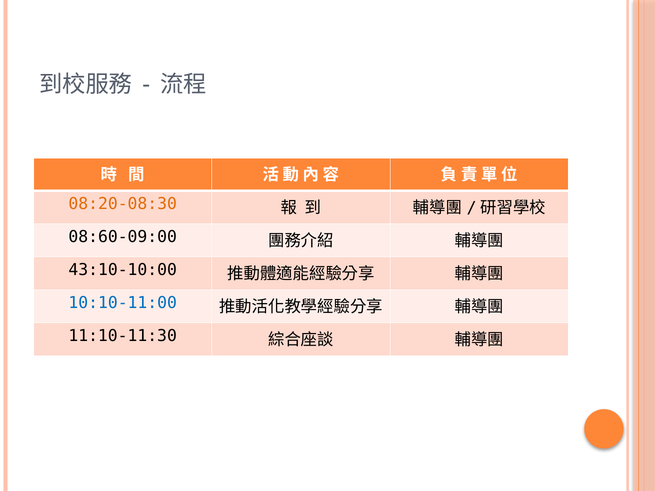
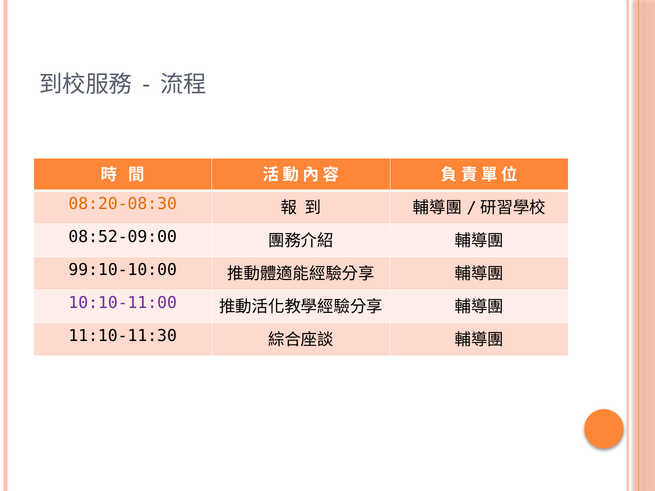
08:60-09:00: 08:60-09:00 -> 08:52-09:00 (123, 237)
43:10-10:00: 43:10-10:00 -> 99:10-10:00 (123, 270)
10:10-11:00 colour: blue -> purple (123, 303)
